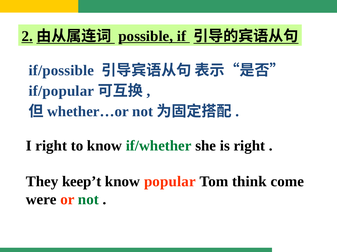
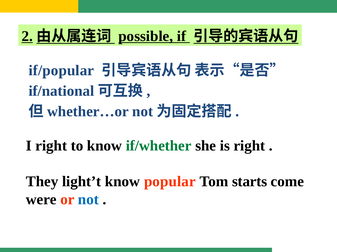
if/possible: if/possible -> if/popular (61, 71)
if/popular: if/popular -> if/national (61, 91)
keep’t: keep’t -> light’t (82, 182)
think: think -> starts (250, 182)
not colour: green -> blue (88, 200)
